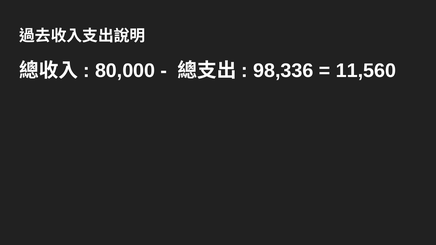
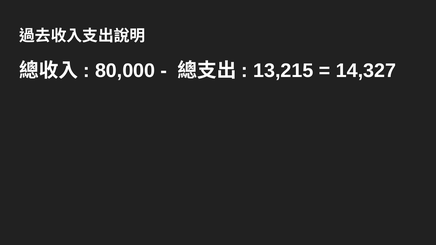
98,336: 98,336 -> 13,215 (283, 71)
11,560: 11,560 -> 14,327 (366, 71)
